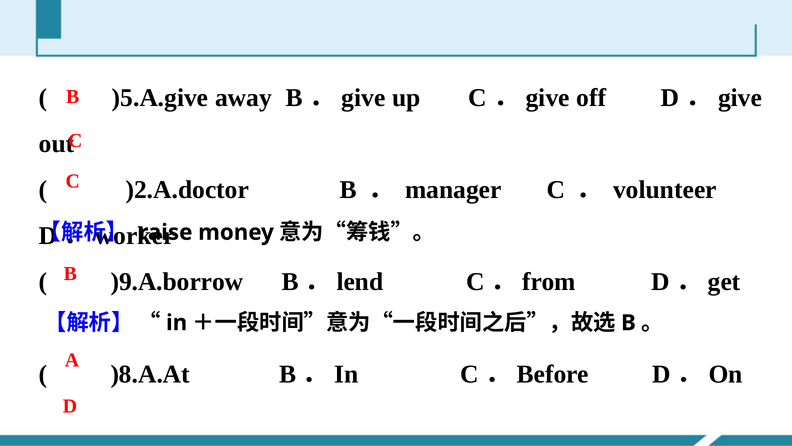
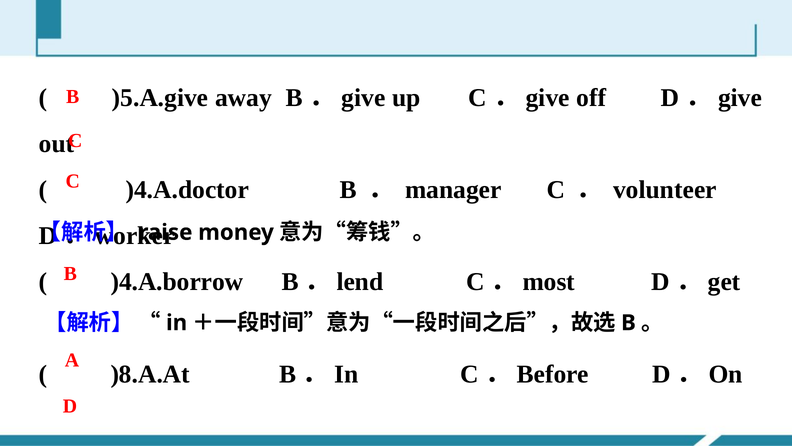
)2.A.doctor: )2.A.doctor -> )4.A.doctor (187, 190)
)9.A.borrow: )9.A.borrow -> )4.A.borrow (177, 282)
from: from -> most (549, 282)
